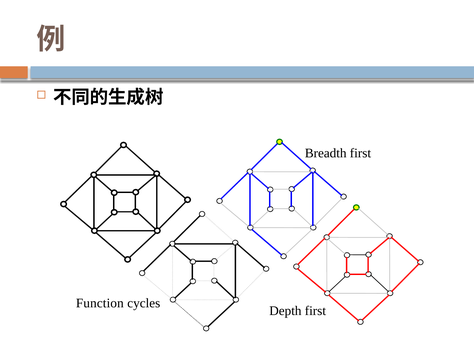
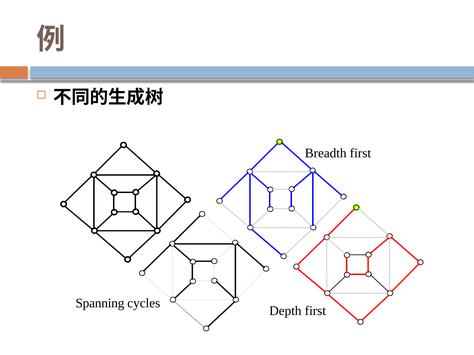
Function: Function -> Spanning (100, 303)
